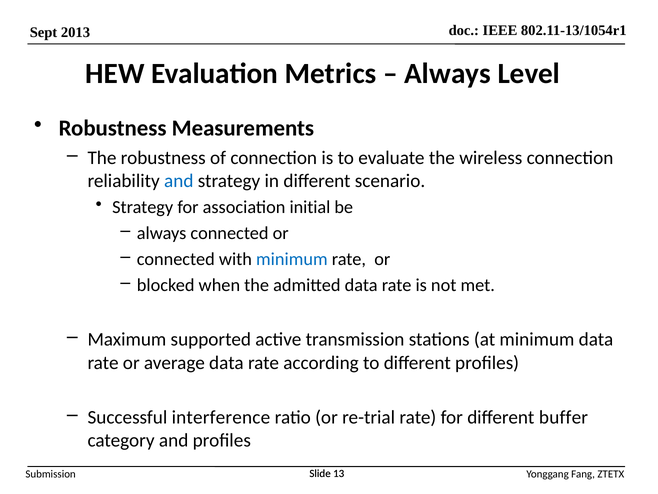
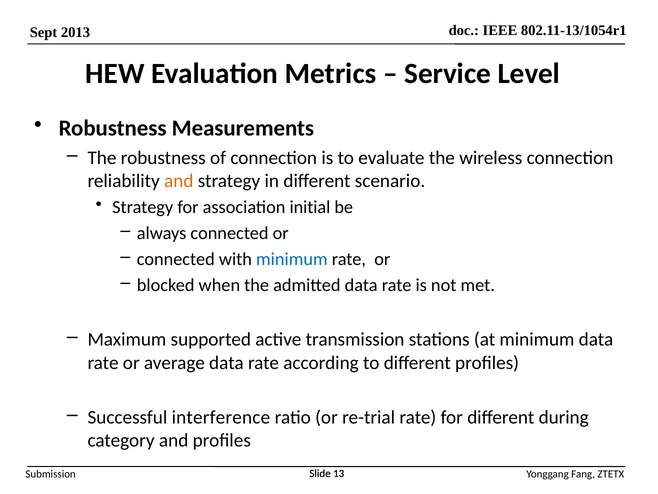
Always: Always -> Service (448, 73)
and colour: blue -> orange (179, 181)
buffer: buffer -> during (564, 417)
